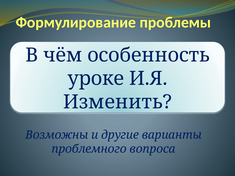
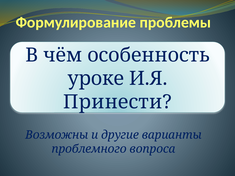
Изменить: Изменить -> Принести (117, 102)
